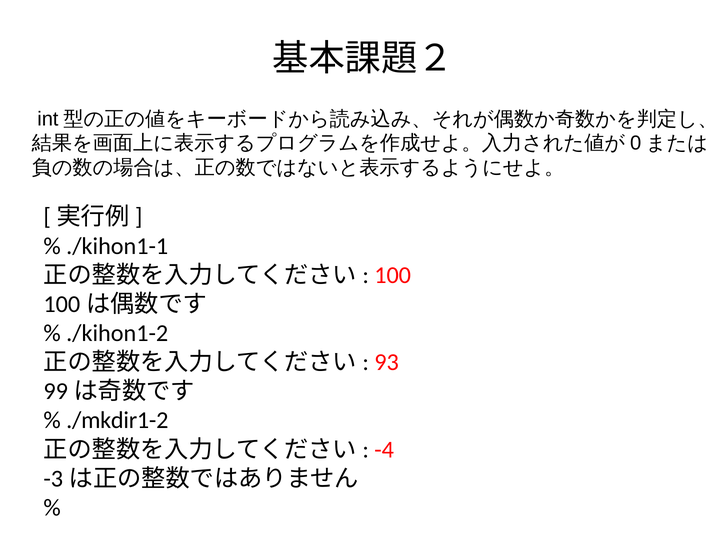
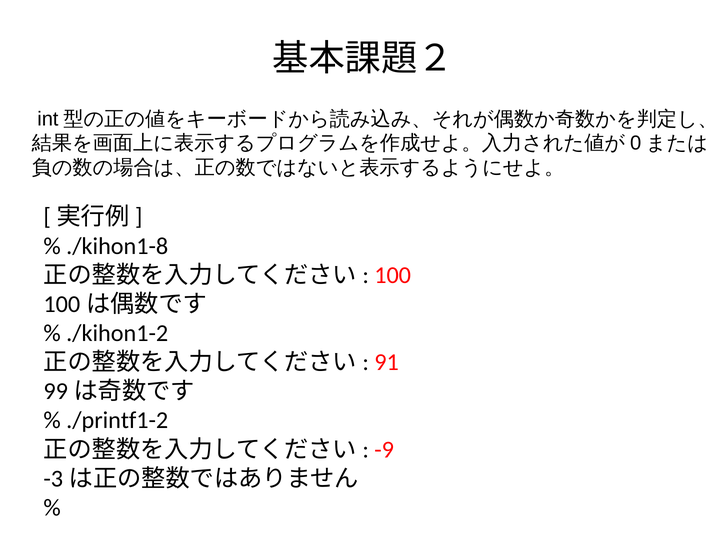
./kihon1-1: ./kihon1-1 -> ./kihon1-8 (117, 246)
93: 93 -> 91 (387, 362)
./mkdir1-2: ./mkdir1-2 -> ./printf1-2 (117, 420)
-4: -4 -> -9 (384, 449)
